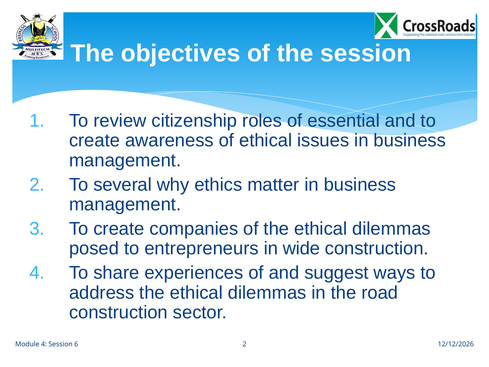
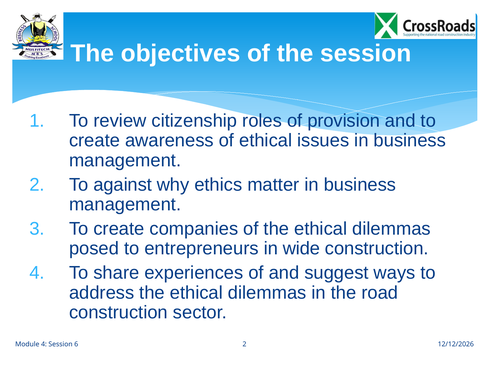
essential: essential -> provision (344, 121)
several: several -> against (123, 185)
